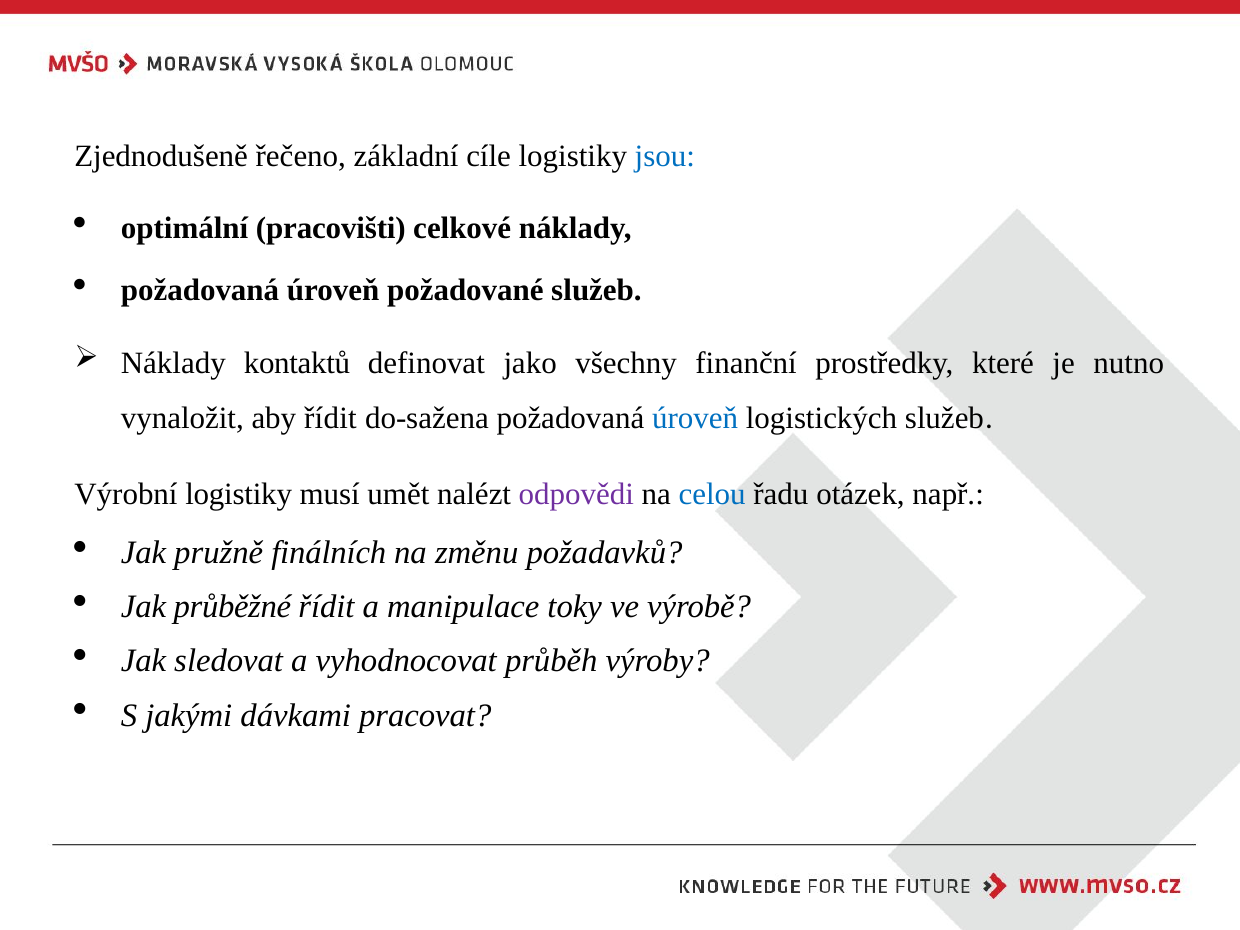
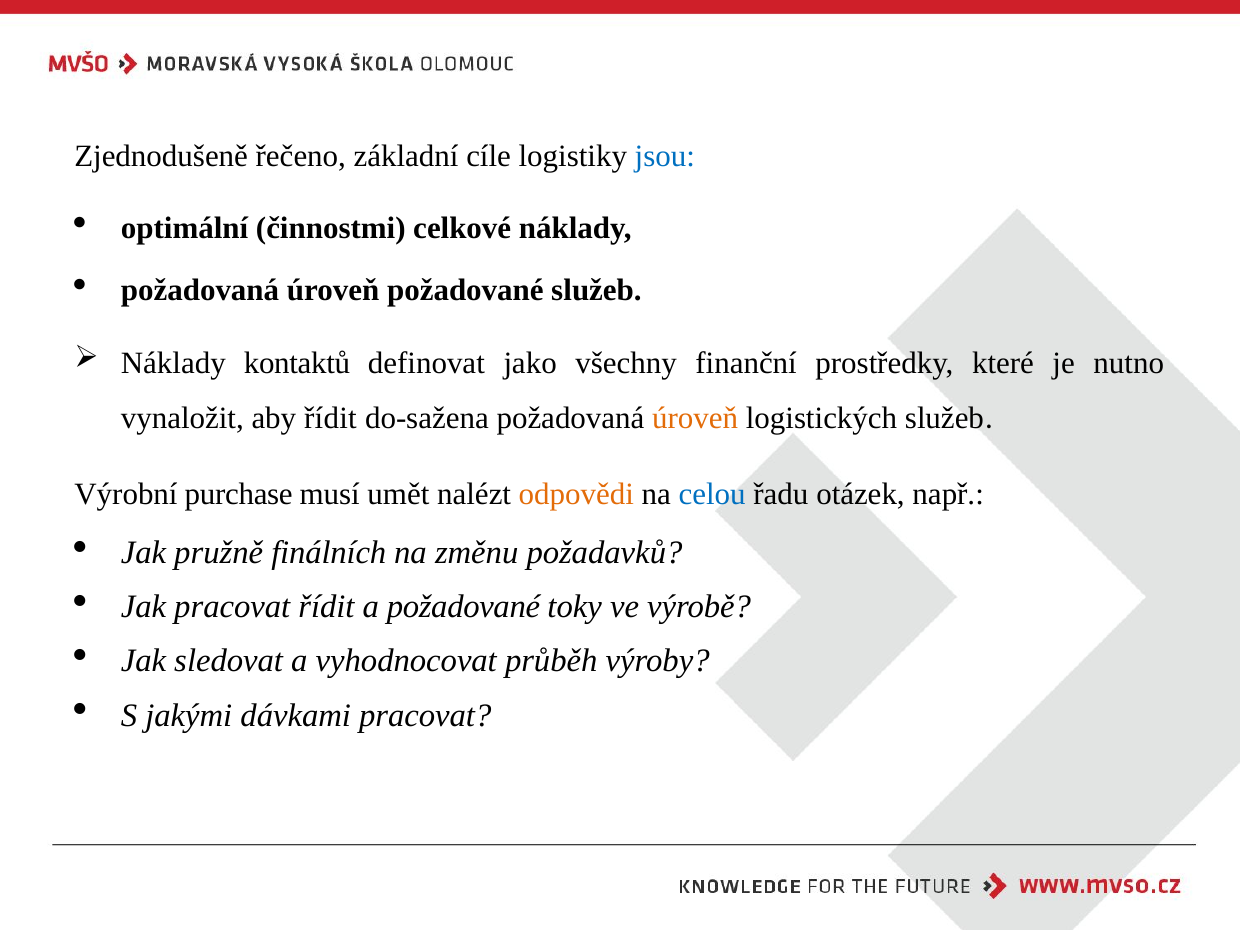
pracovišti: pracovišti -> činnostmi (331, 228)
úroveň colour: blue -> orange (695, 419)
Výrobní logistiky: logistiky -> purchase (239, 494)
odpovědi colour: purple -> orange (576, 494)
Jak průběžné: průběžné -> pracovat (232, 607)
a manipulace: manipulace -> požadované (463, 607)
